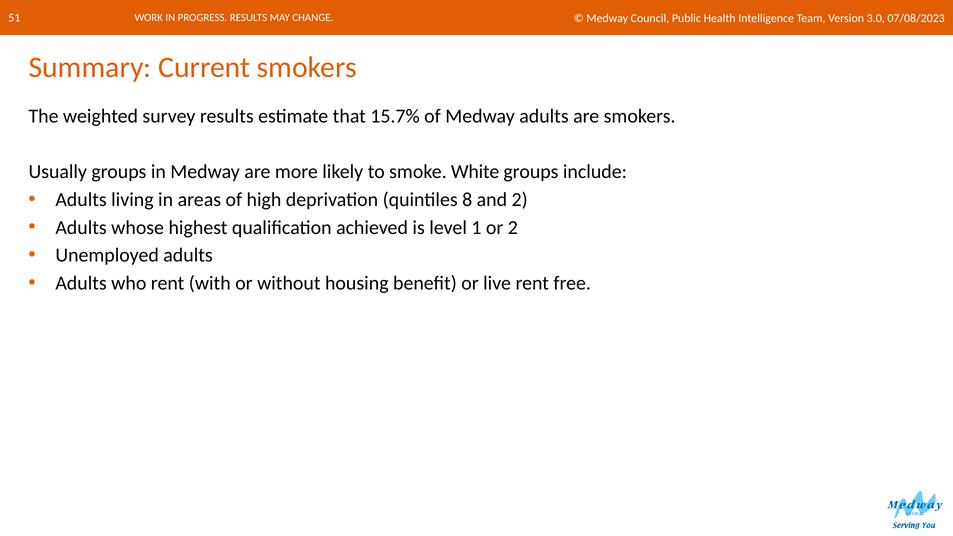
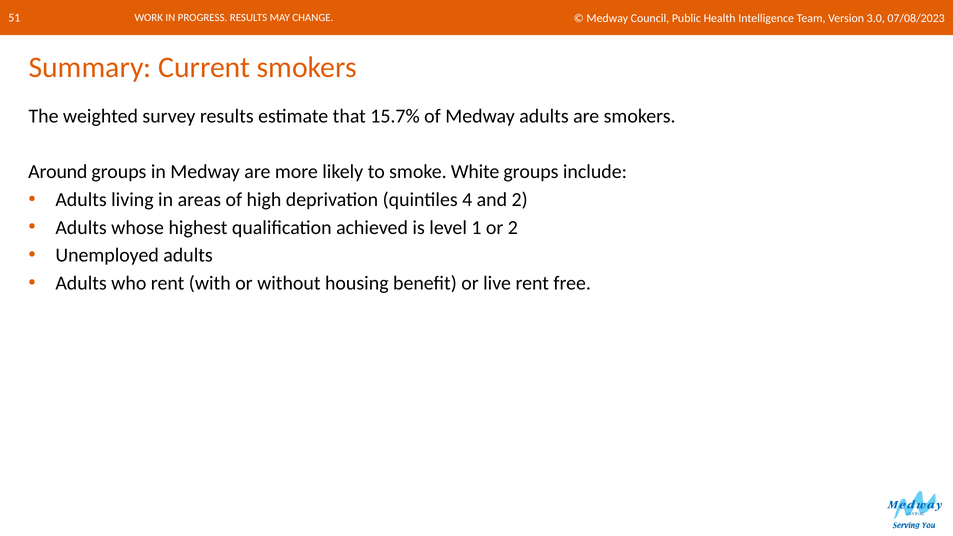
Usually: Usually -> Around (58, 172)
8: 8 -> 4 (467, 200)
